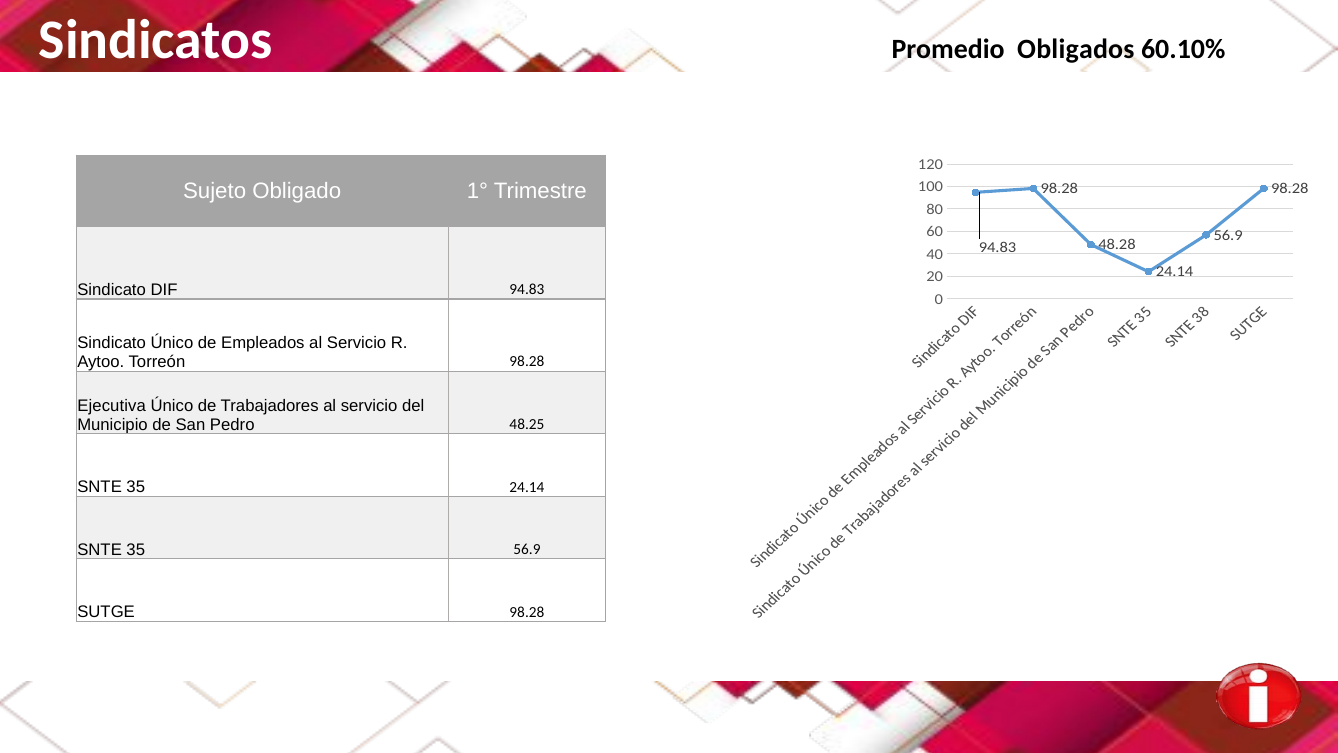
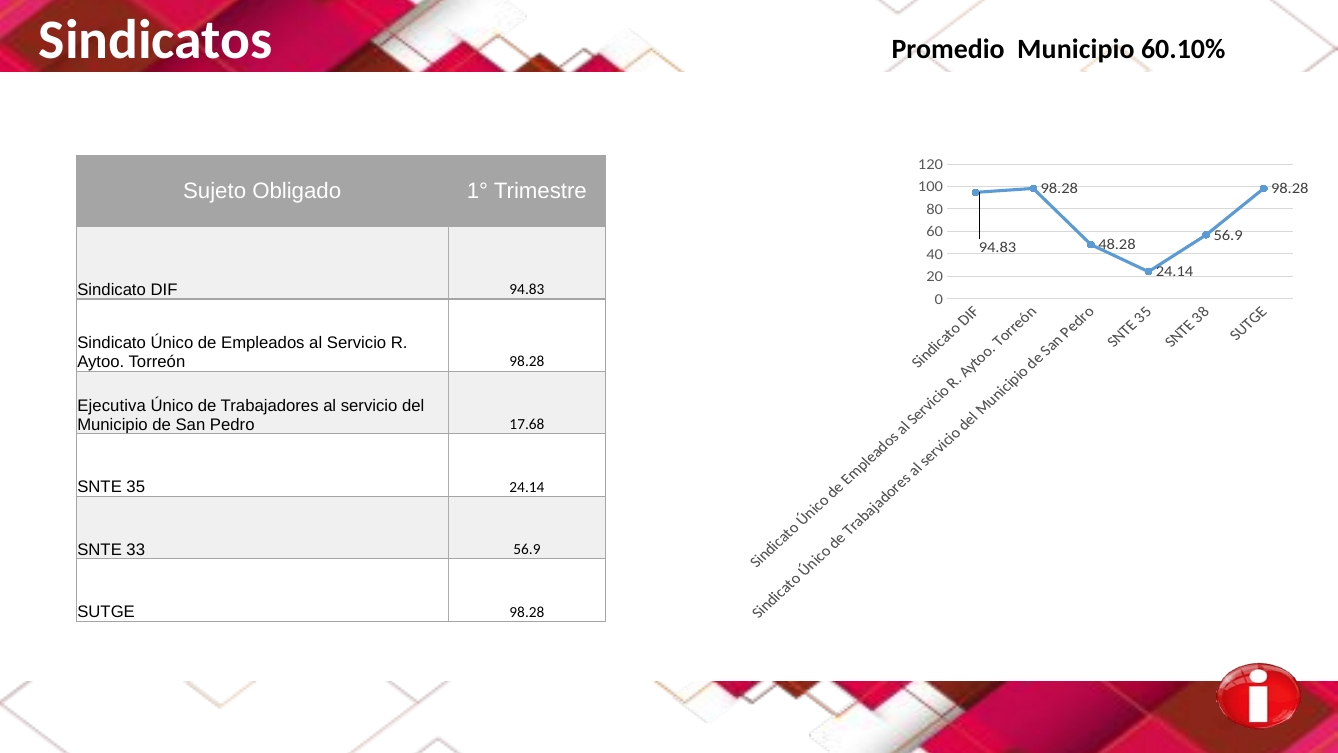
Promedio Obligados: Obligados -> Municipio (1076, 50)
48.25: 48.25 -> 17.68 (527, 424)
35: 35 -> 33 (136, 550)
